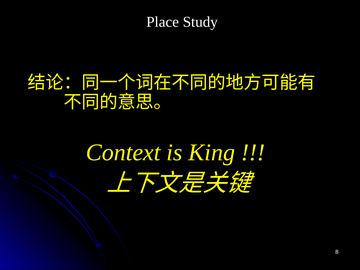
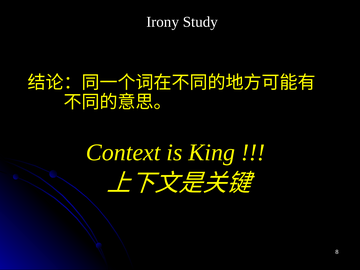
Place: Place -> Irony (163, 22)
